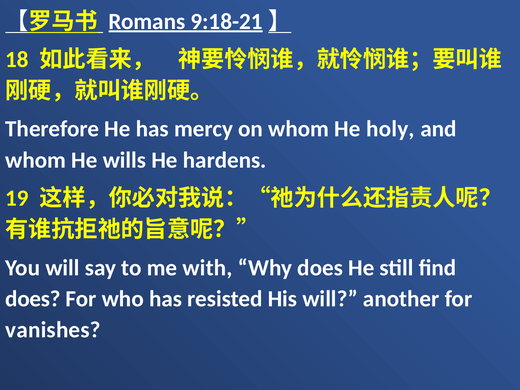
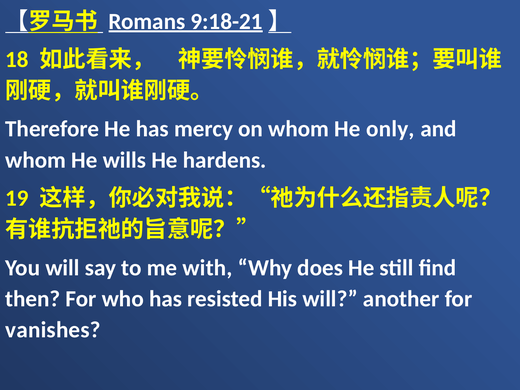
holy: holy -> only (390, 129)
does: does -> then (33, 299)
